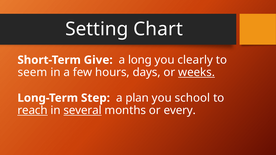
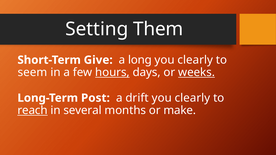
Chart: Chart -> Them (158, 29)
hours underline: none -> present (112, 72)
Step: Step -> Post (95, 98)
plan: plan -> drift (137, 98)
school: school -> clearly (192, 98)
several underline: present -> none (83, 111)
every: every -> make (180, 111)
